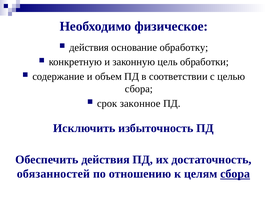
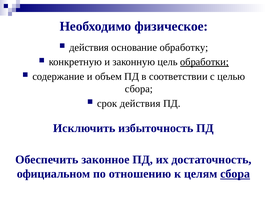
обработки underline: none -> present (204, 62)
срок законное: законное -> действия (140, 104)
Обеспечить действия: действия -> законное (105, 160)
обязанностей: обязанностей -> официальном (54, 174)
